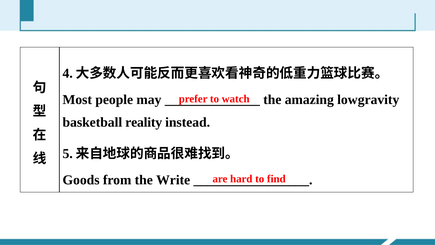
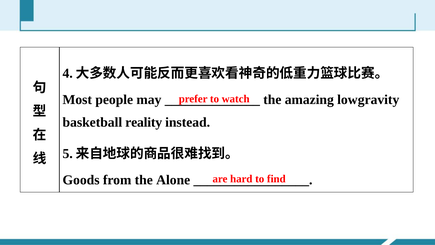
Write: Write -> Alone (173, 180)
